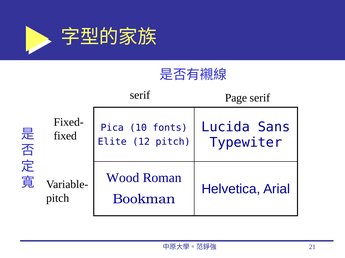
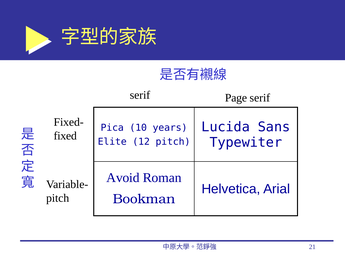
fonts: fonts -> years (170, 128)
Wood: Wood -> Avoid (123, 178)
